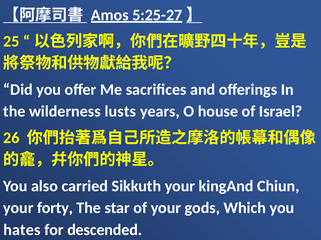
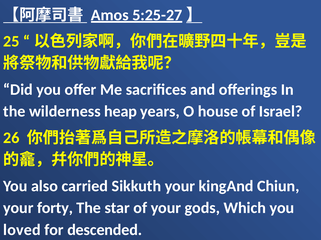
lusts: lusts -> heap (121, 112)
hates: hates -> loved (22, 230)
